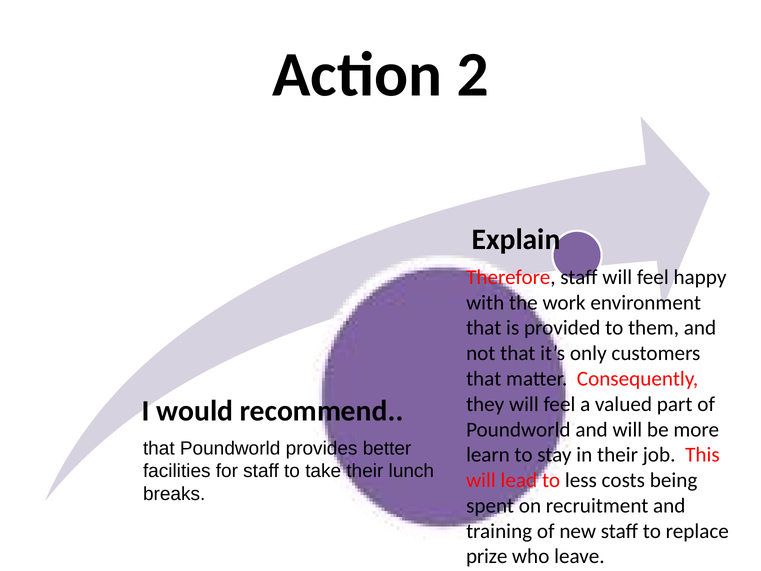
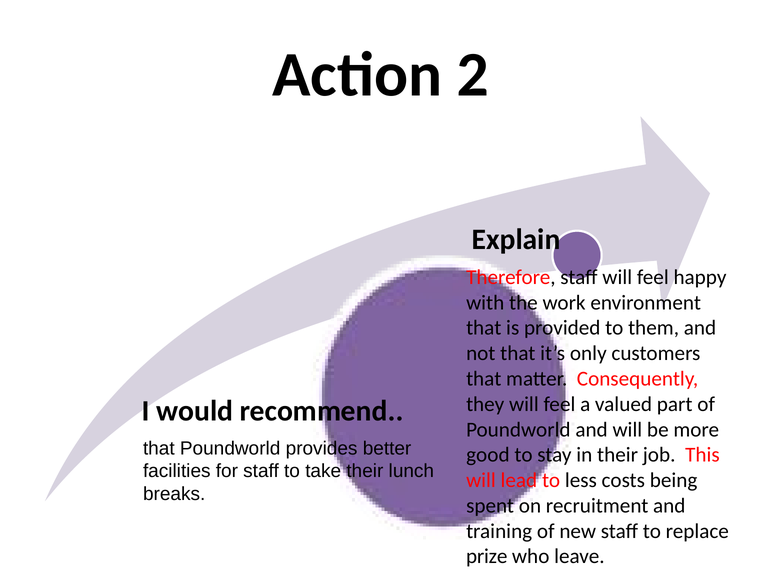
learn: learn -> good (488, 455)
